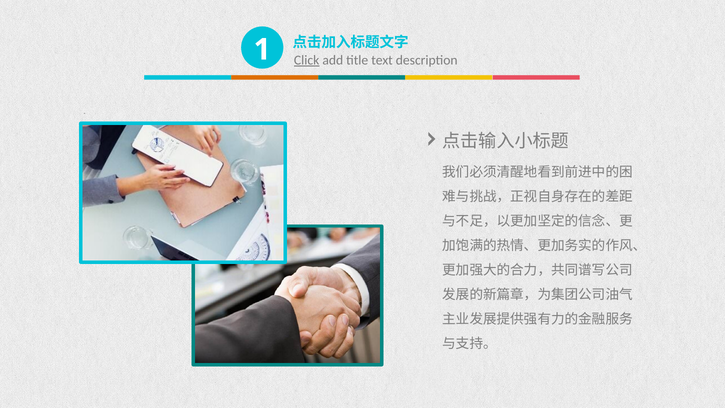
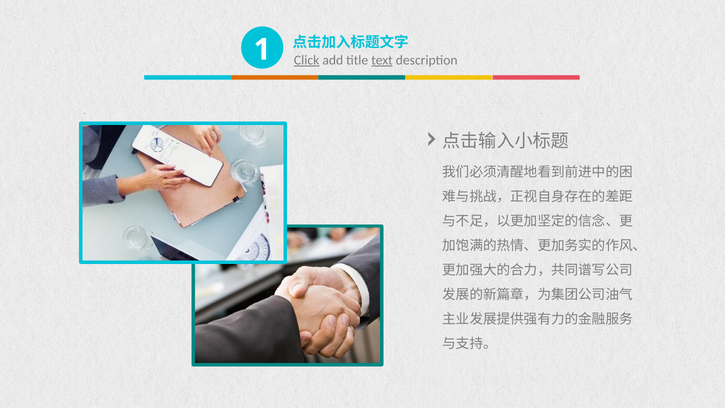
text underline: none -> present (382, 60)
